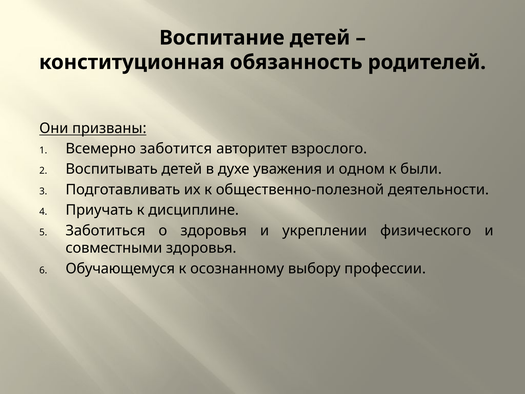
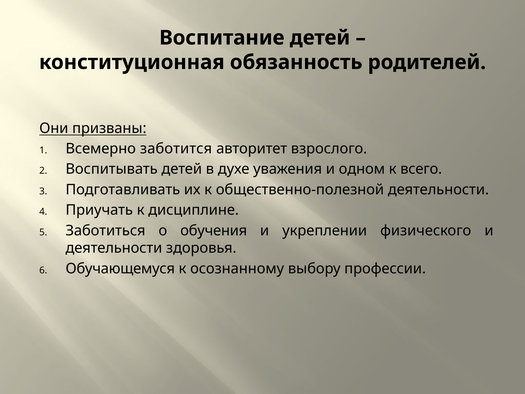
были: были -> всего (421, 169)
о здоровья: здоровья -> обучения (214, 230)
совместными: совместными -> деятельности (114, 248)
